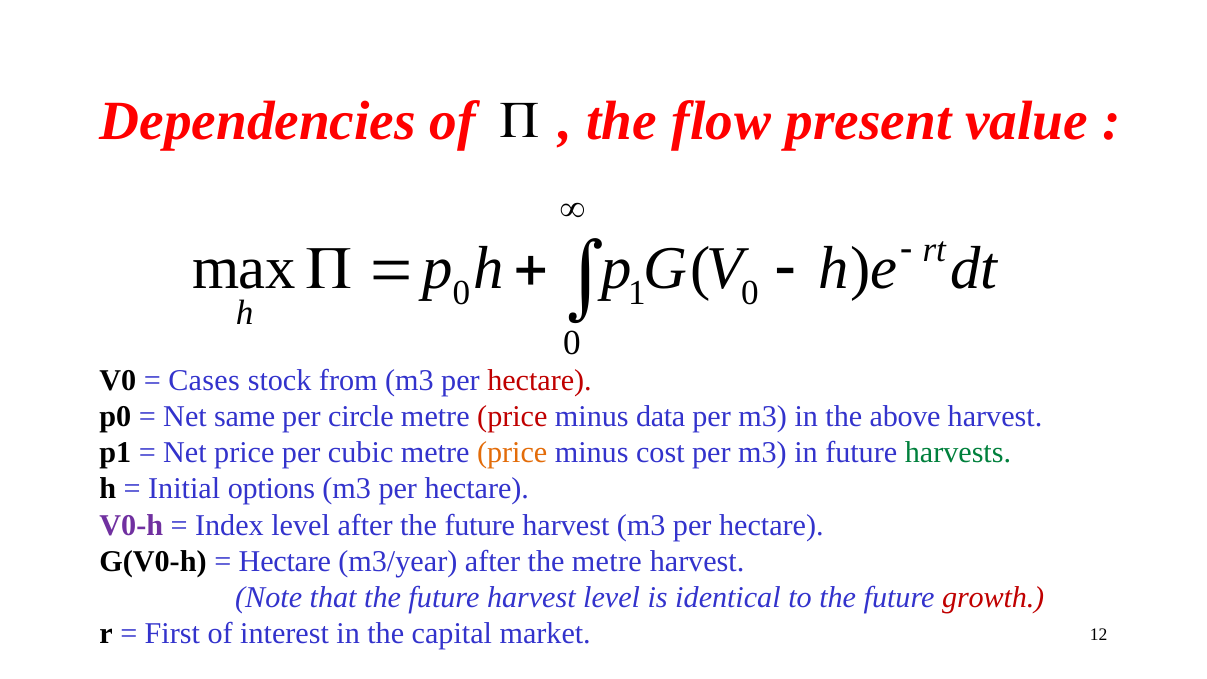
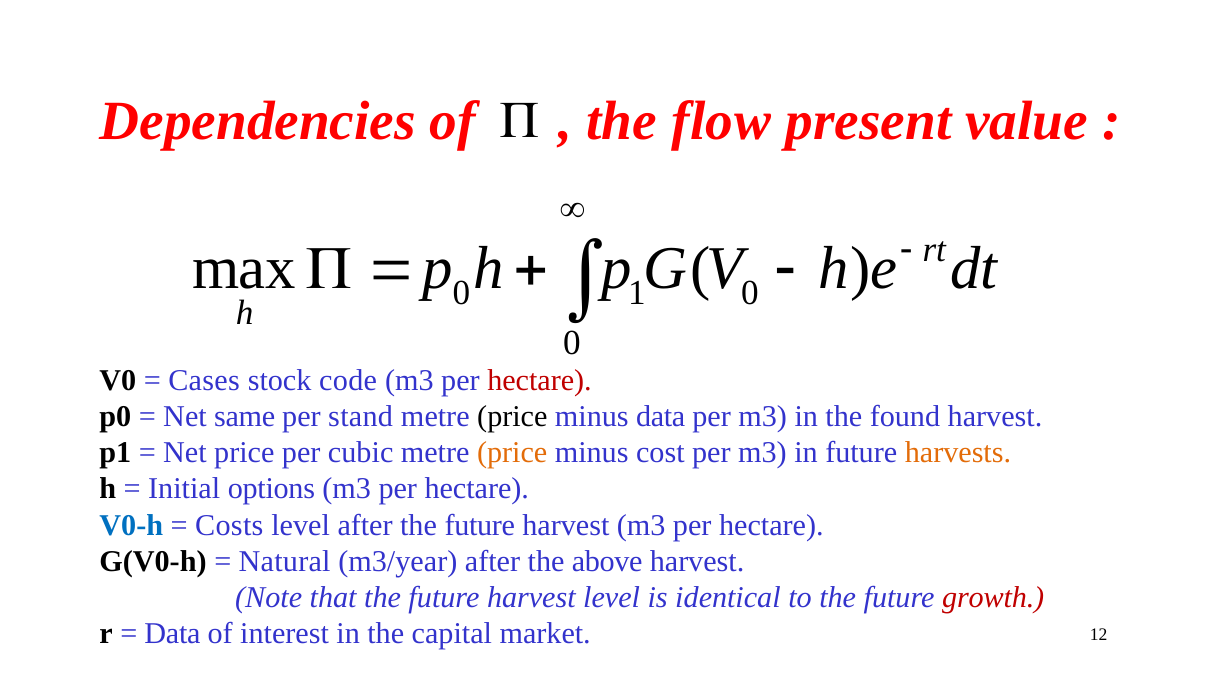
from: from -> code (348, 380)
circle: circle -> stand (361, 416)
price colour: red -> black (512, 416)
above: above -> found (905, 416)
harvests colour: green -> orange (958, 453)
V0-h colour: purple -> blue (131, 525)
Index: Index -> Costs (229, 525)
Hectare: Hectare -> Natural (285, 561)
the metre: metre -> above (607, 561)
First: First -> Data (172, 634)
